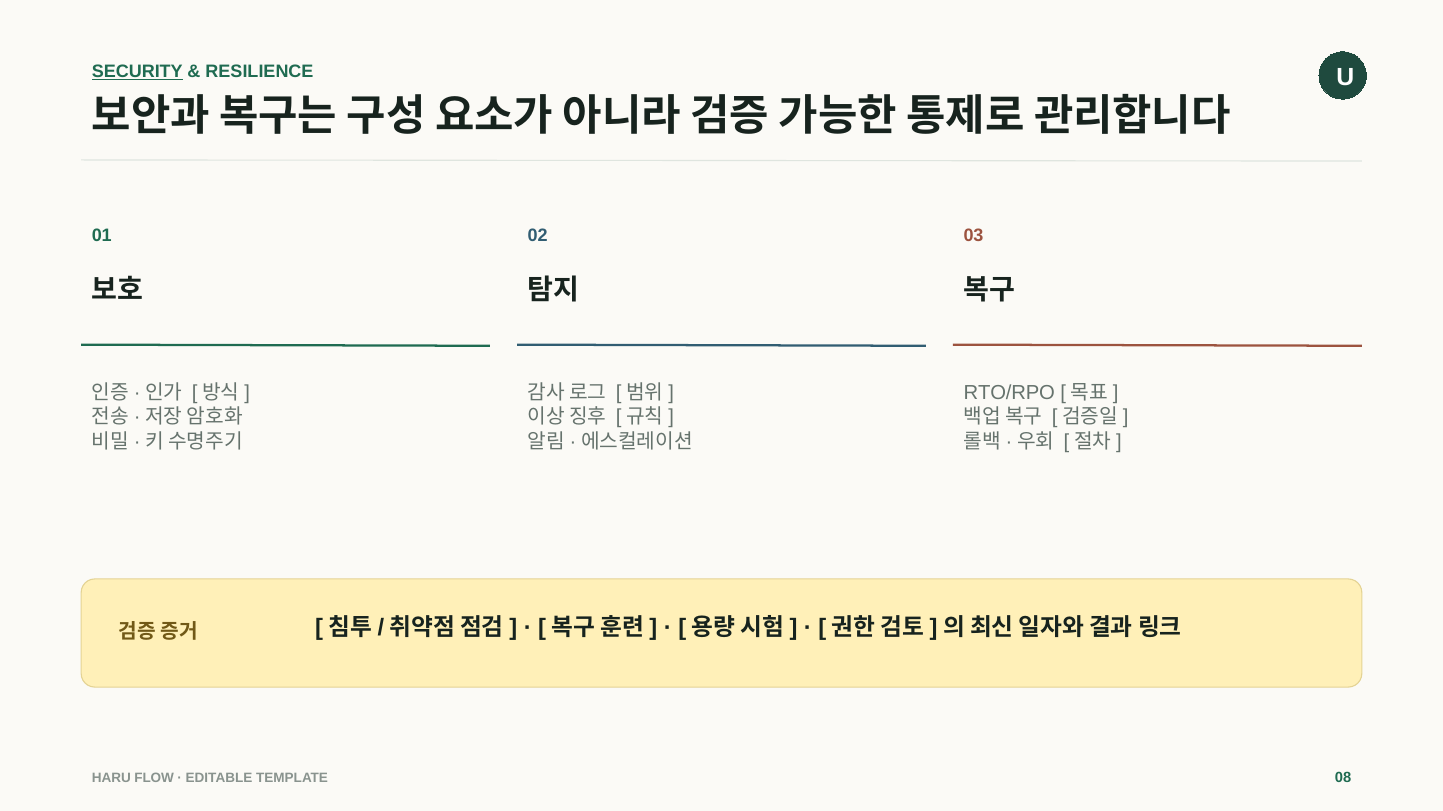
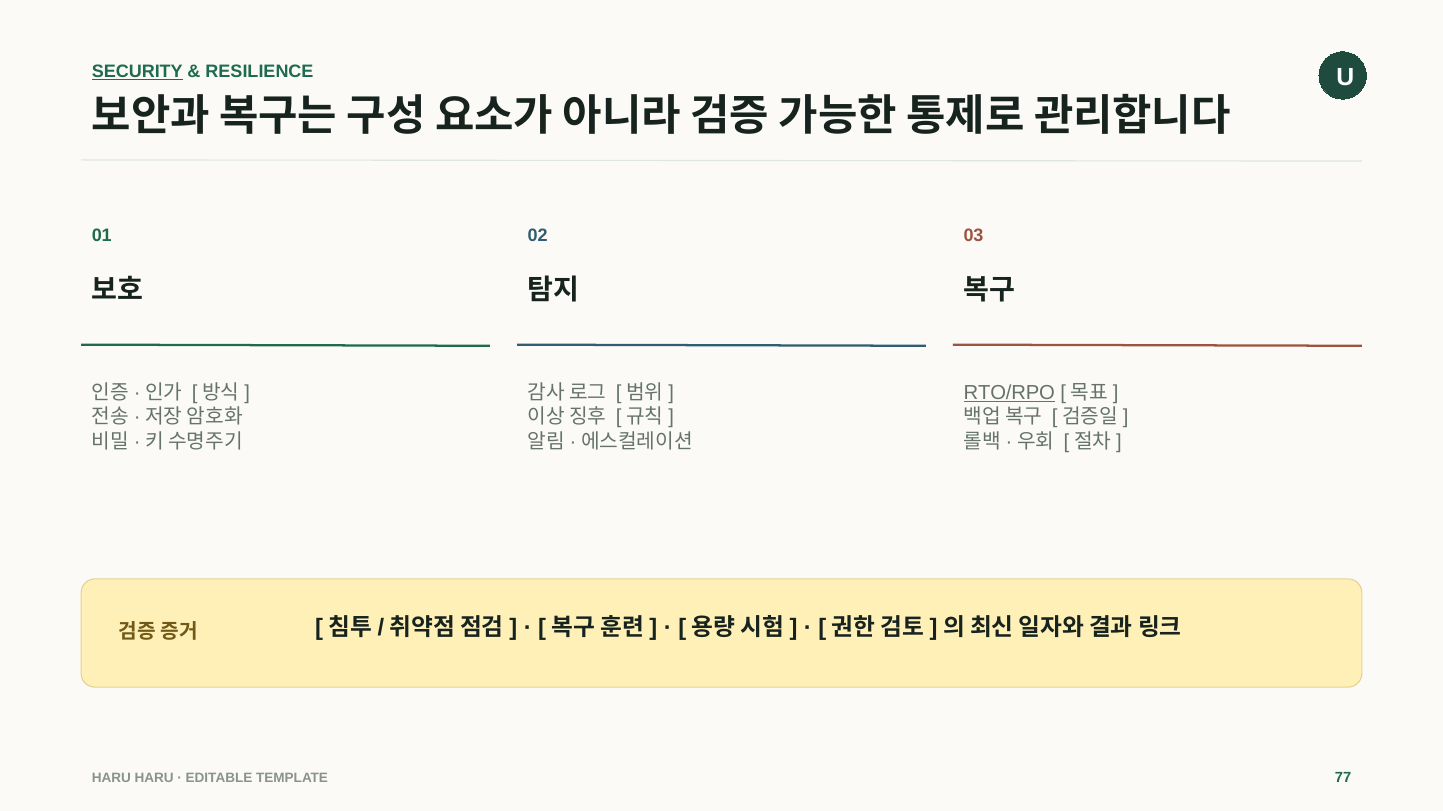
RTO/RPO underline: none -> present (1009, 393)
HARU FLOW: FLOW -> HARU (154, 779)
08: 08 -> 77 (1343, 779)
